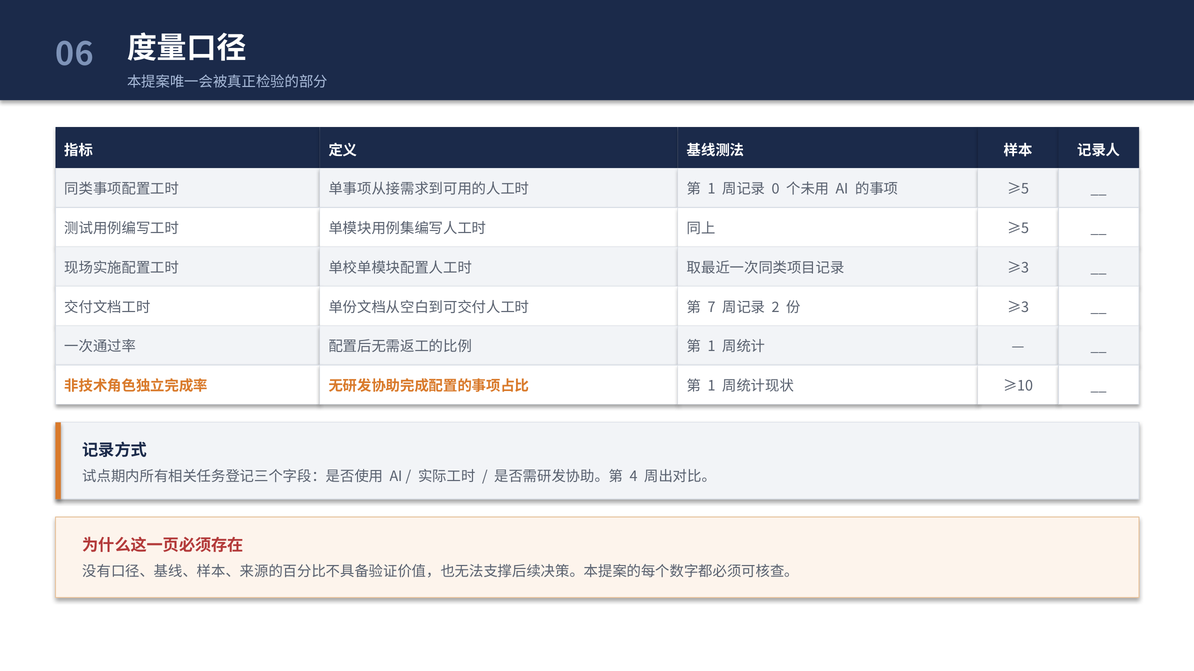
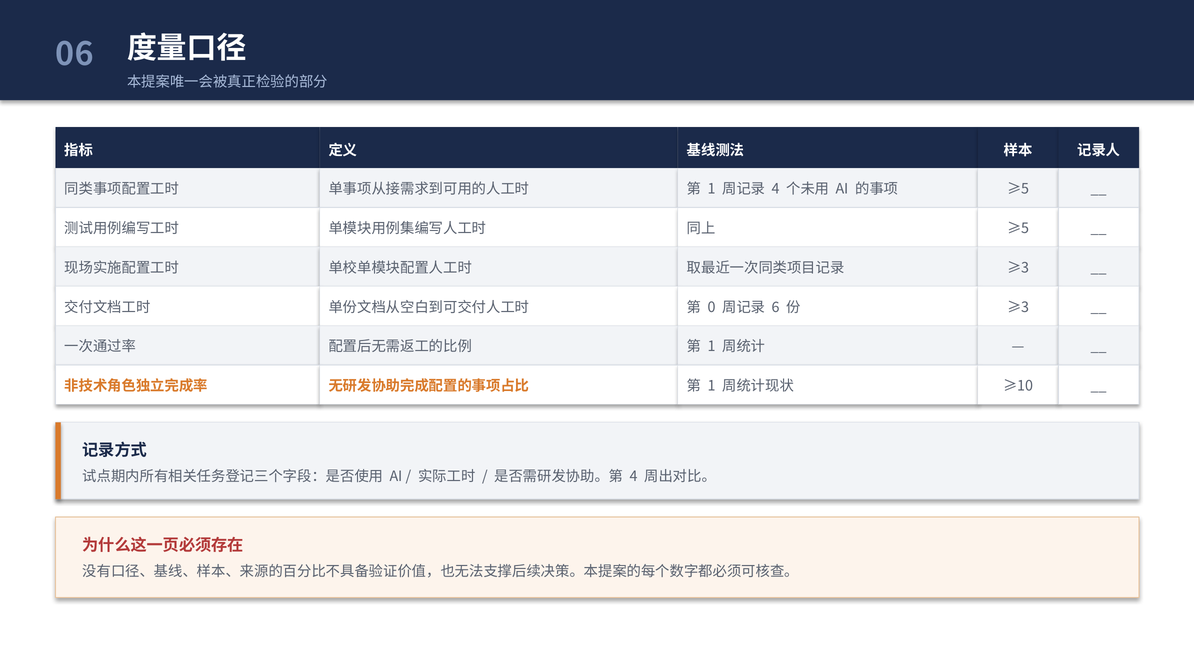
0: 0 -> 4 (776, 189)
7: 7 -> 0 (712, 308)
2: 2 -> 6 (776, 308)
